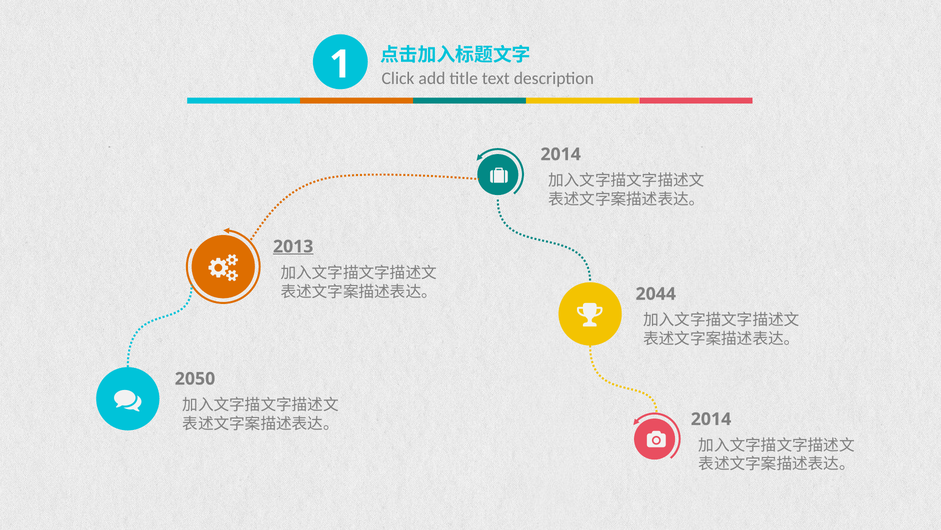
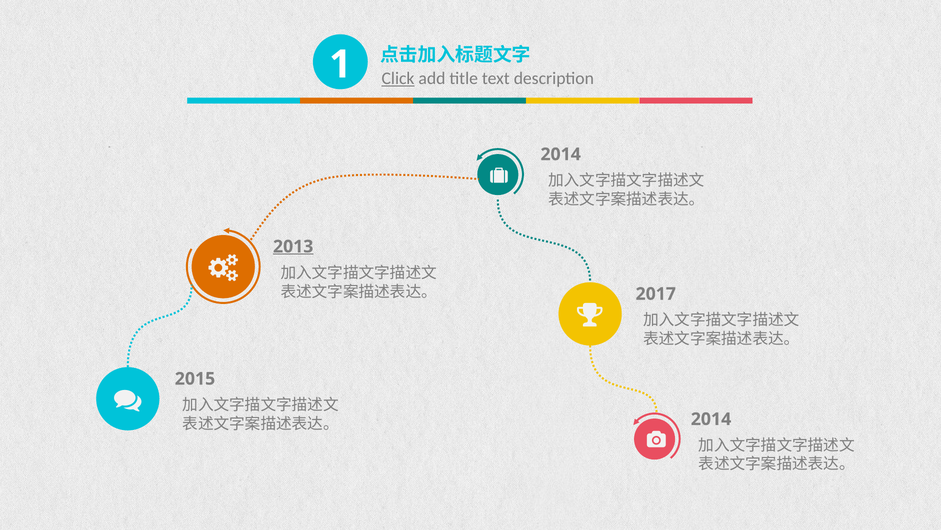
Click underline: none -> present (398, 78)
2044: 2044 -> 2017 (656, 294)
2050: 2050 -> 2015 (195, 378)
